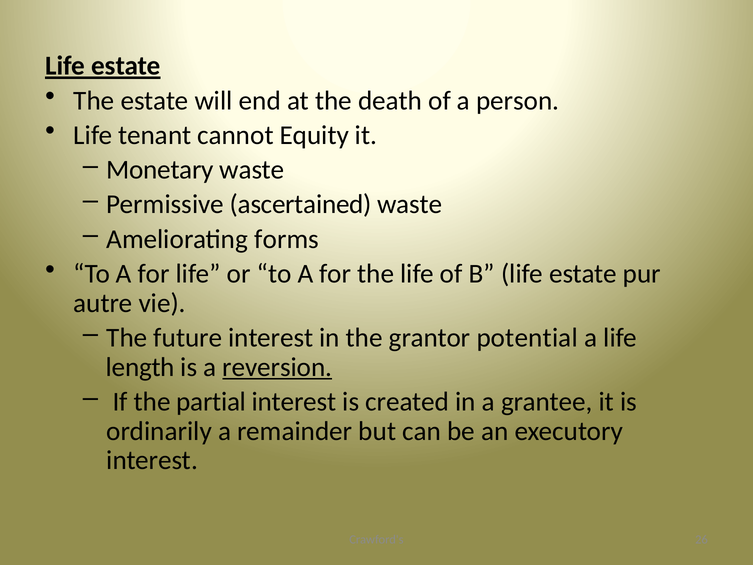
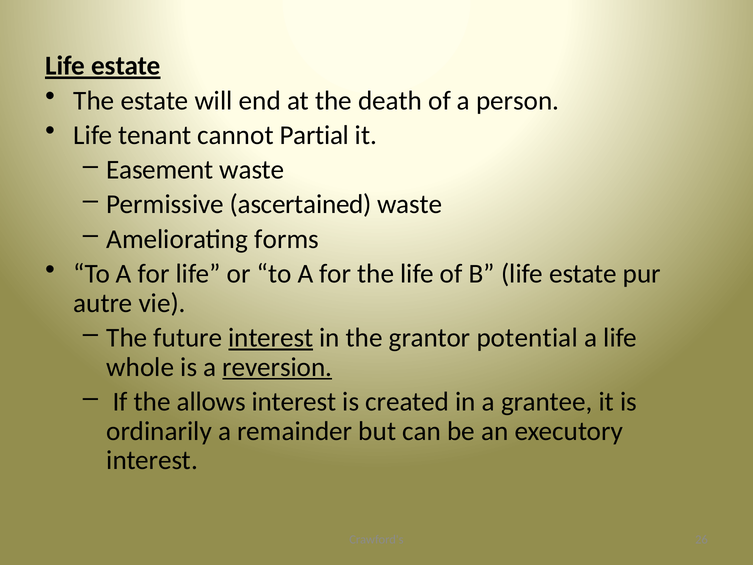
Equity: Equity -> Partial (314, 135)
Monetary: Monetary -> Easement (160, 170)
interest underline: none -> present (271, 338)
length: length -> whole (140, 367)
partial: partial -> allows (211, 402)
